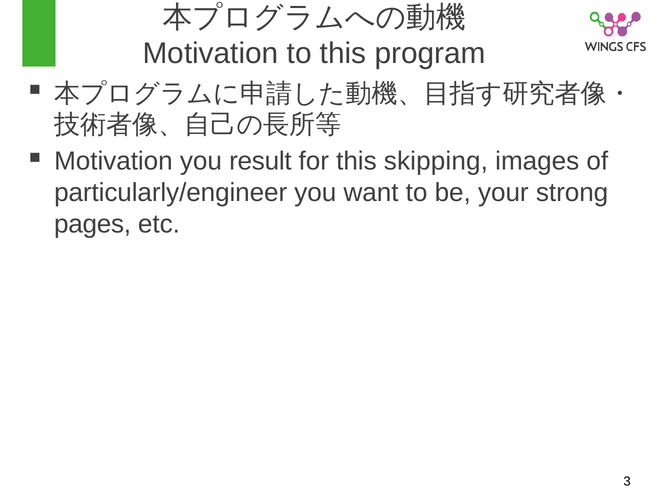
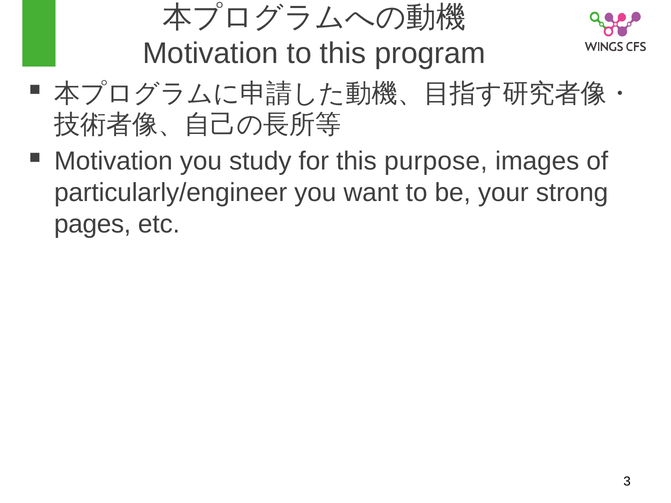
result: result -> study (260, 161)
skipping: skipping -> purpose (436, 161)
